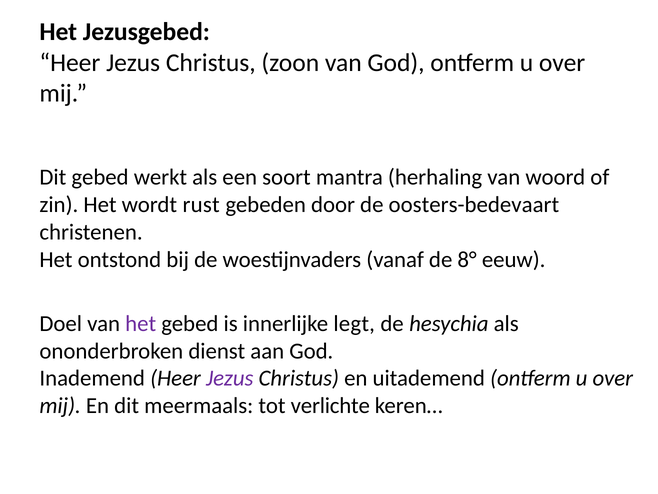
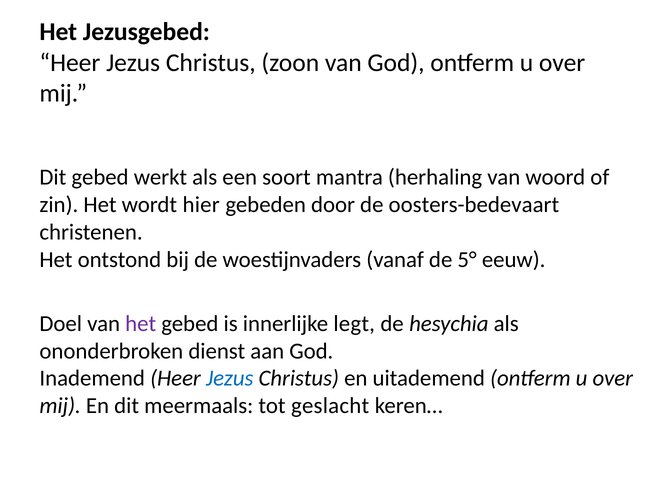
rust: rust -> hier (201, 205)
8°: 8° -> 5° (467, 259)
Jezus colour: purple -> blue (230, 378)
verlichte: verlichte -> geslacht (330, 405)
